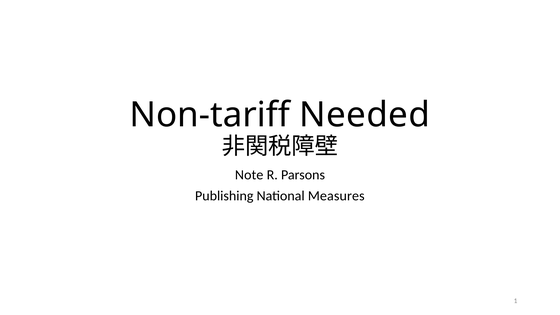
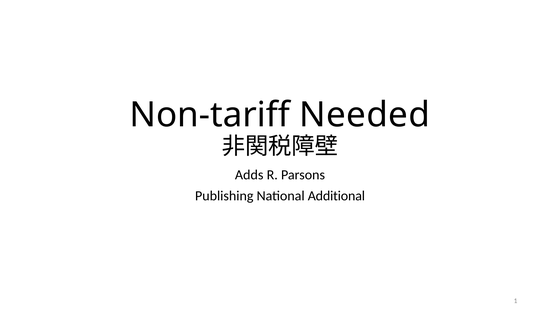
Note: Note -> Adds (249, 175)
Measures: Measures -> Additional (336, 196)
